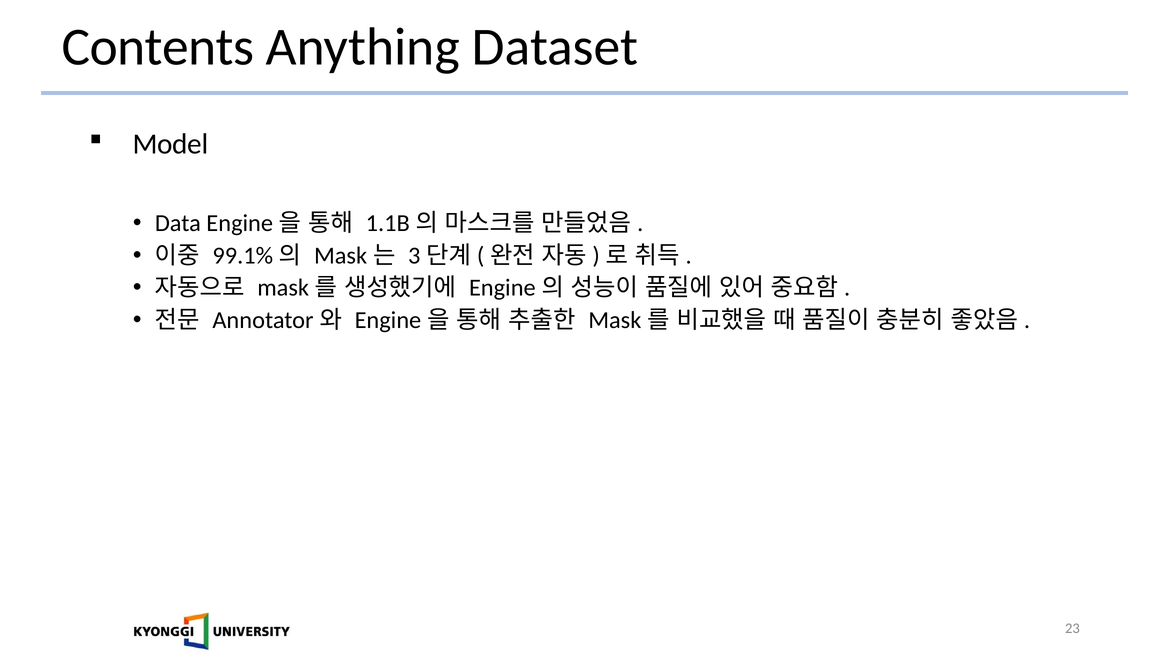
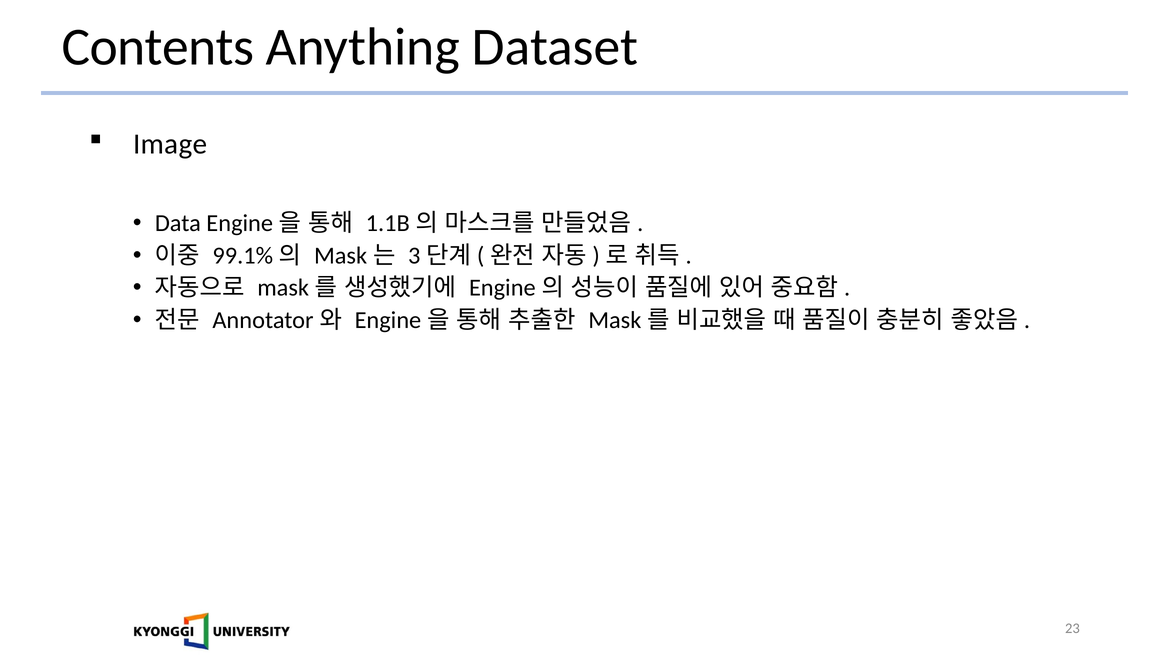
Model: Model -> Image (170, 144)
